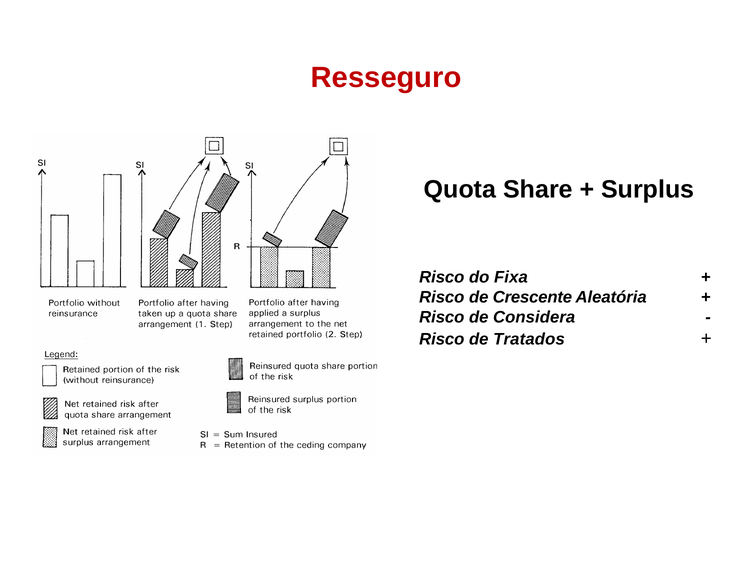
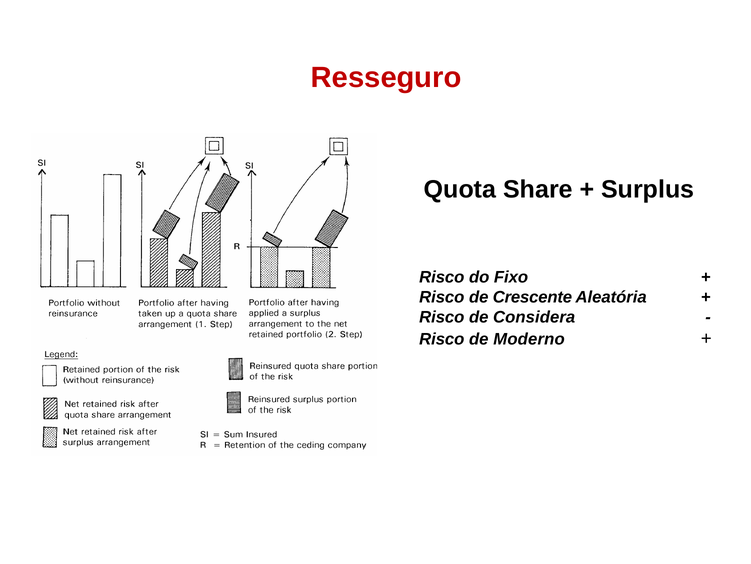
Fixa: Fixa -> Fixo (511, 277)
Tratados: Tratados -> Moderno (529, 339)
